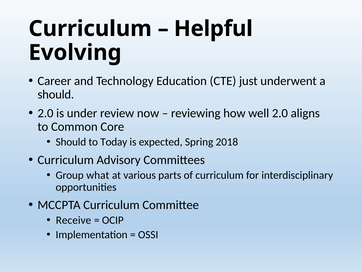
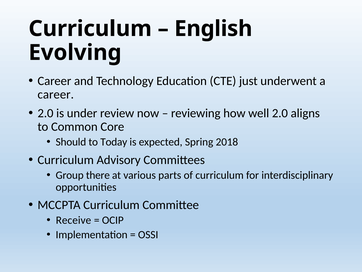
Helpful: Helpful -> English (213, 29)
should: should -> career (56, 94)
what: what -> there (98, 175)
